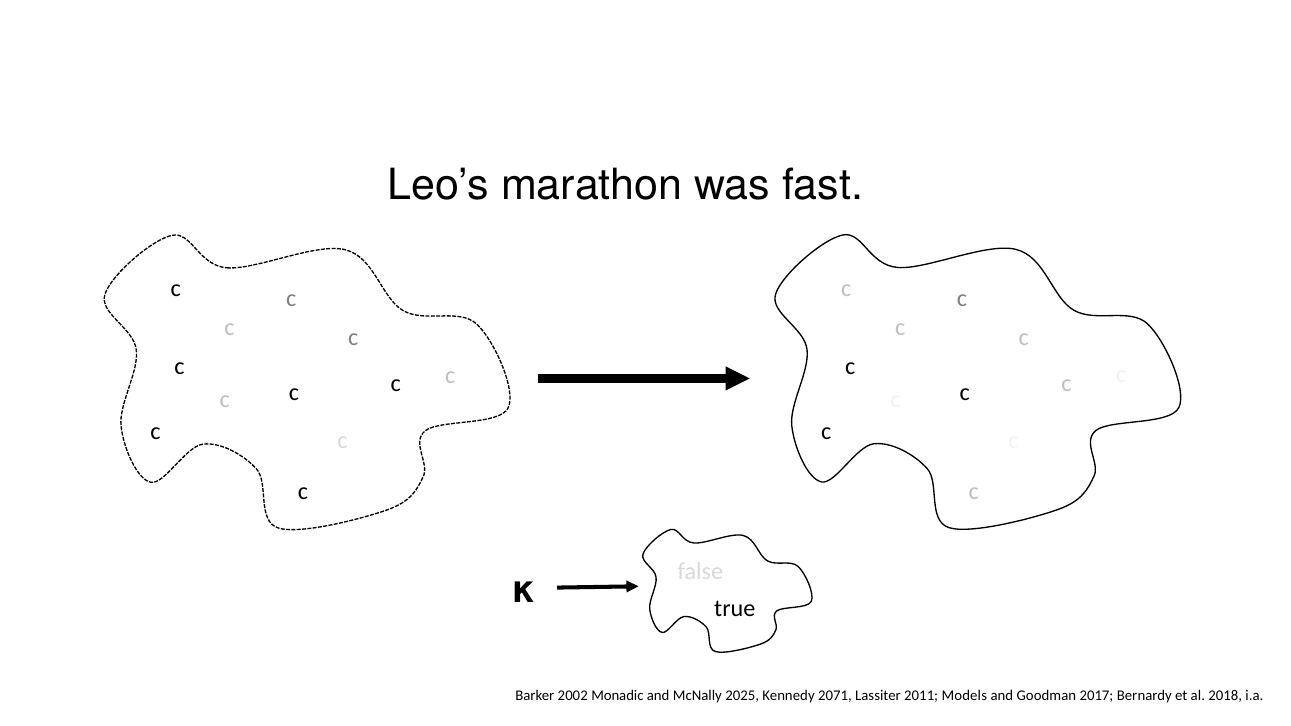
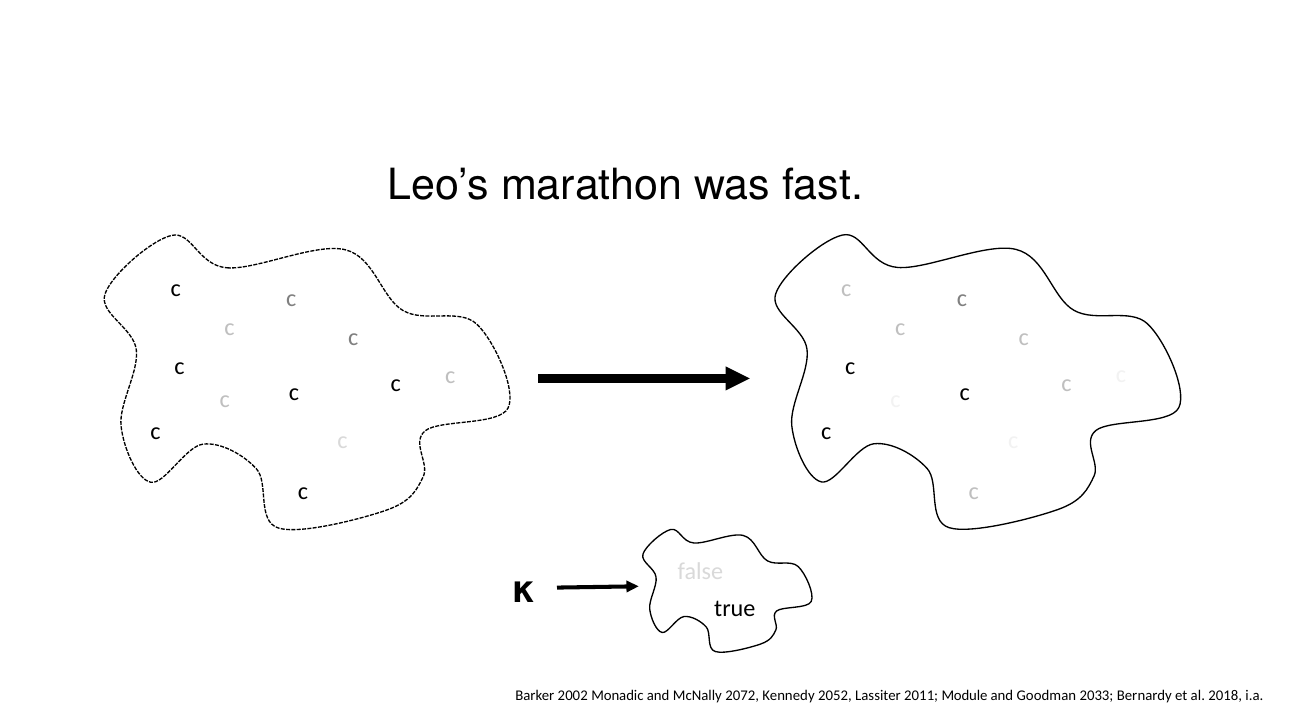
2025: 2025 -> 2072 (742, 696)
2071: 2071 -> 2052 (835, 696)
Models: Models -> Module (964, 696)
2017: 2017 -> 2033 (1096, 696)
